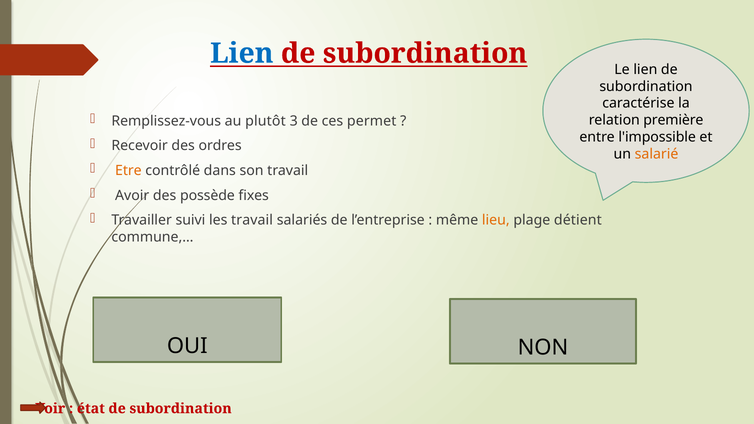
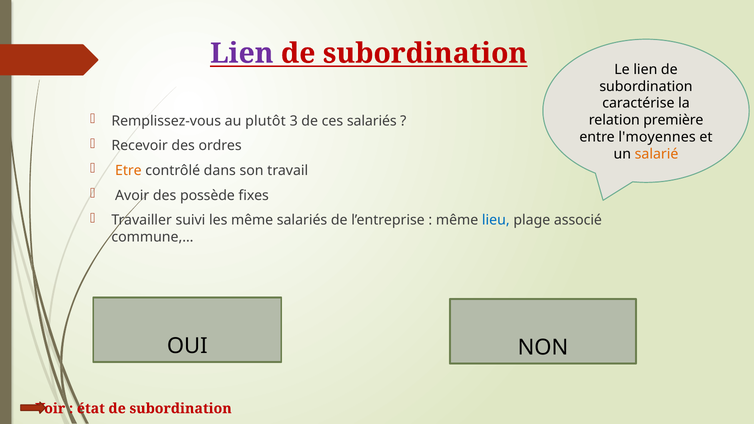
Lien colour: blue -> purple (242, 53)
ces permet: permet -> salariés (372, 121)
l'impossible: l'impossible -> l'moyennes (657, 137)
les travail: travail -> même (252, 220)
lieu colour: orange -> blue (496, 220)
détient: détient -> associé (578, 220)
